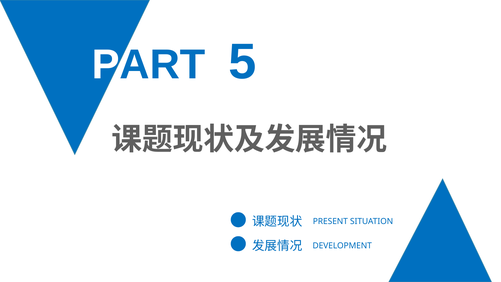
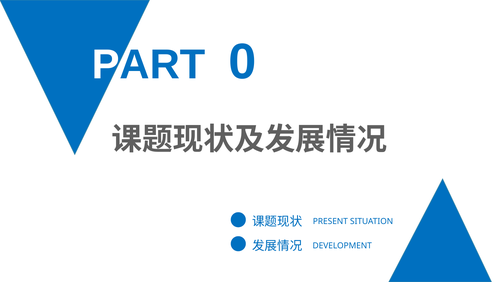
5: 5 -> 0 (242, 62)
